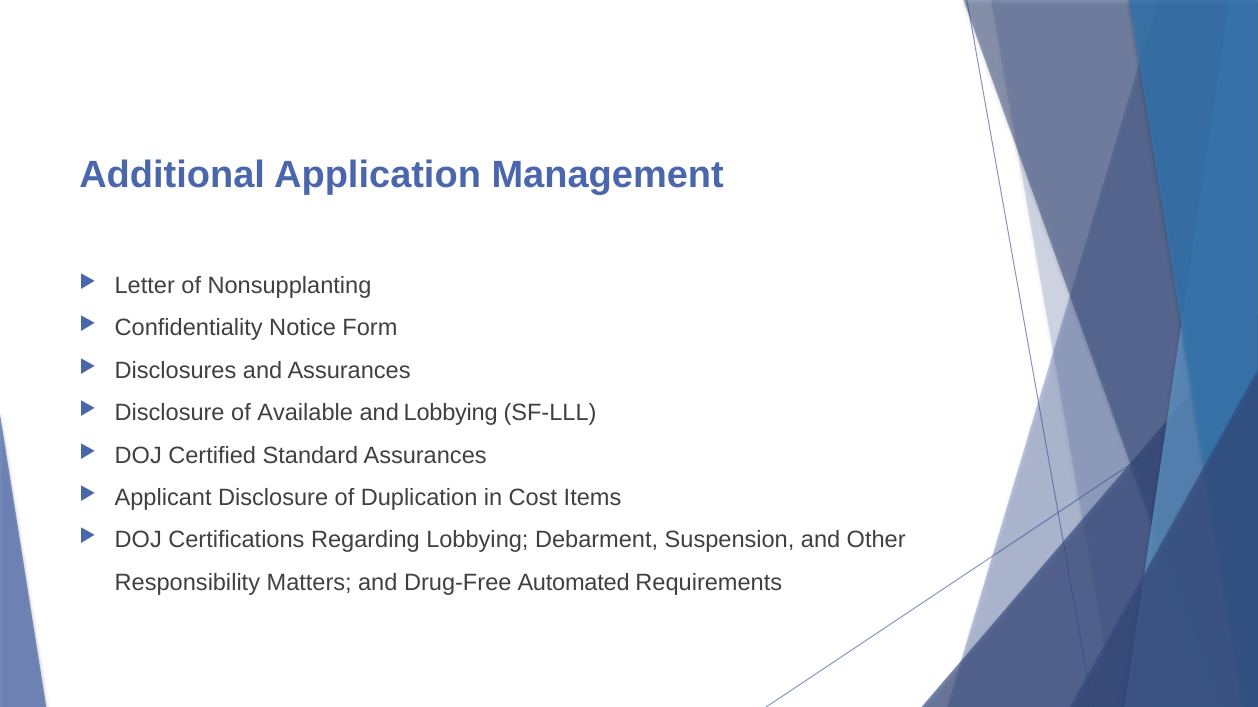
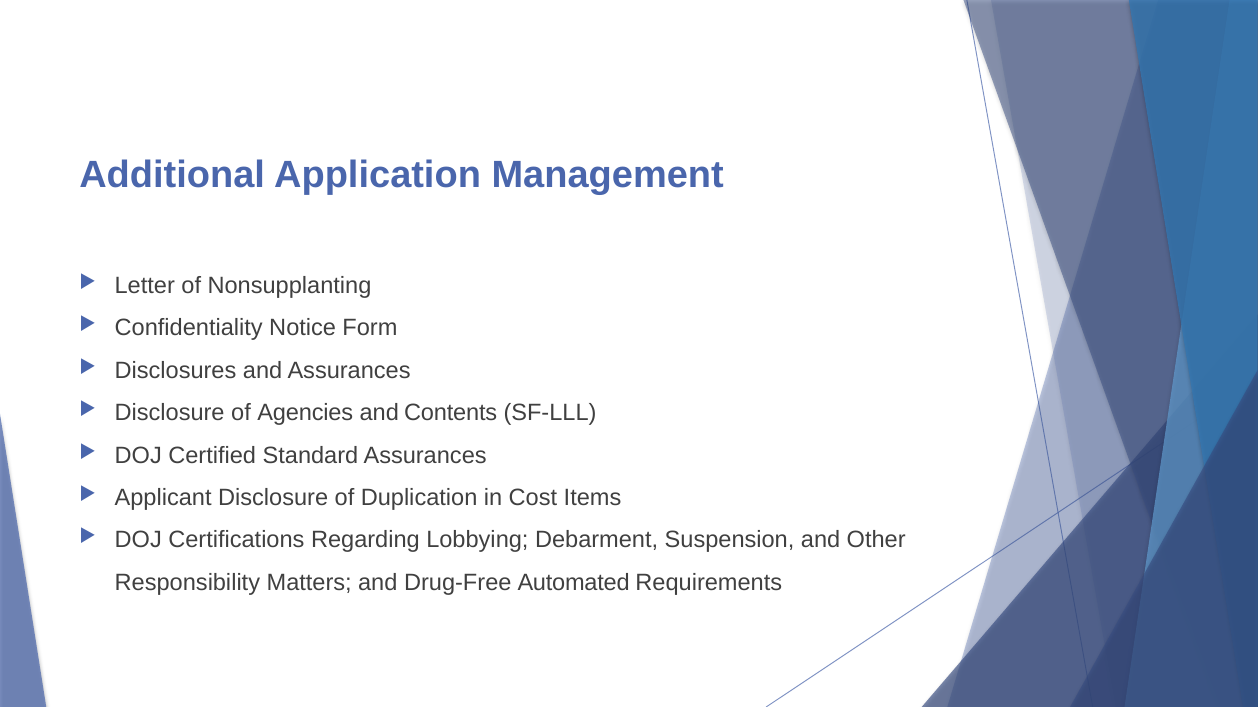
Available: Available -> Agencies (305, 413)
and Lobbying: Lobbying -> Contents (451, 413)
